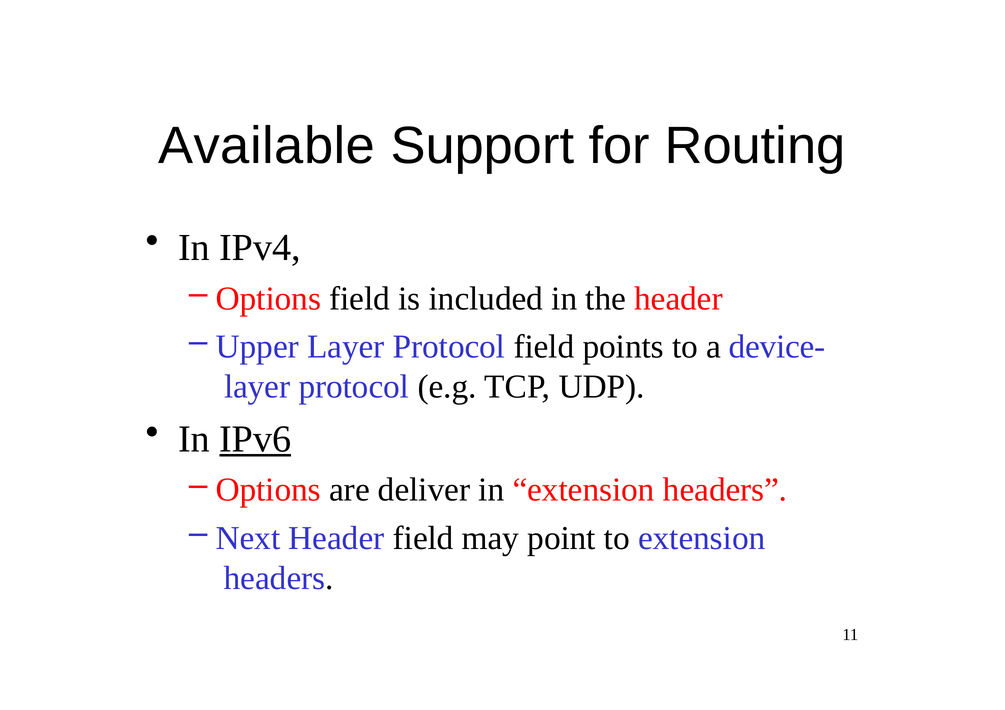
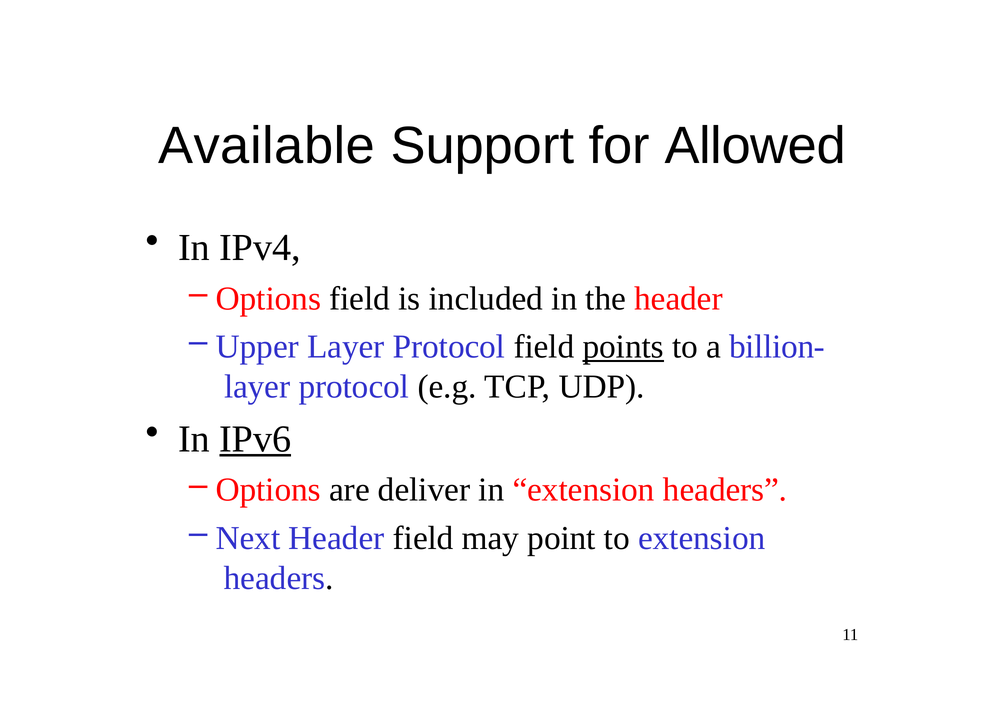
Routing: Routing -> Allowed (755, 146)
points underline: none -> present (623, 347)
device-: device- -> billion- (777, 347)
